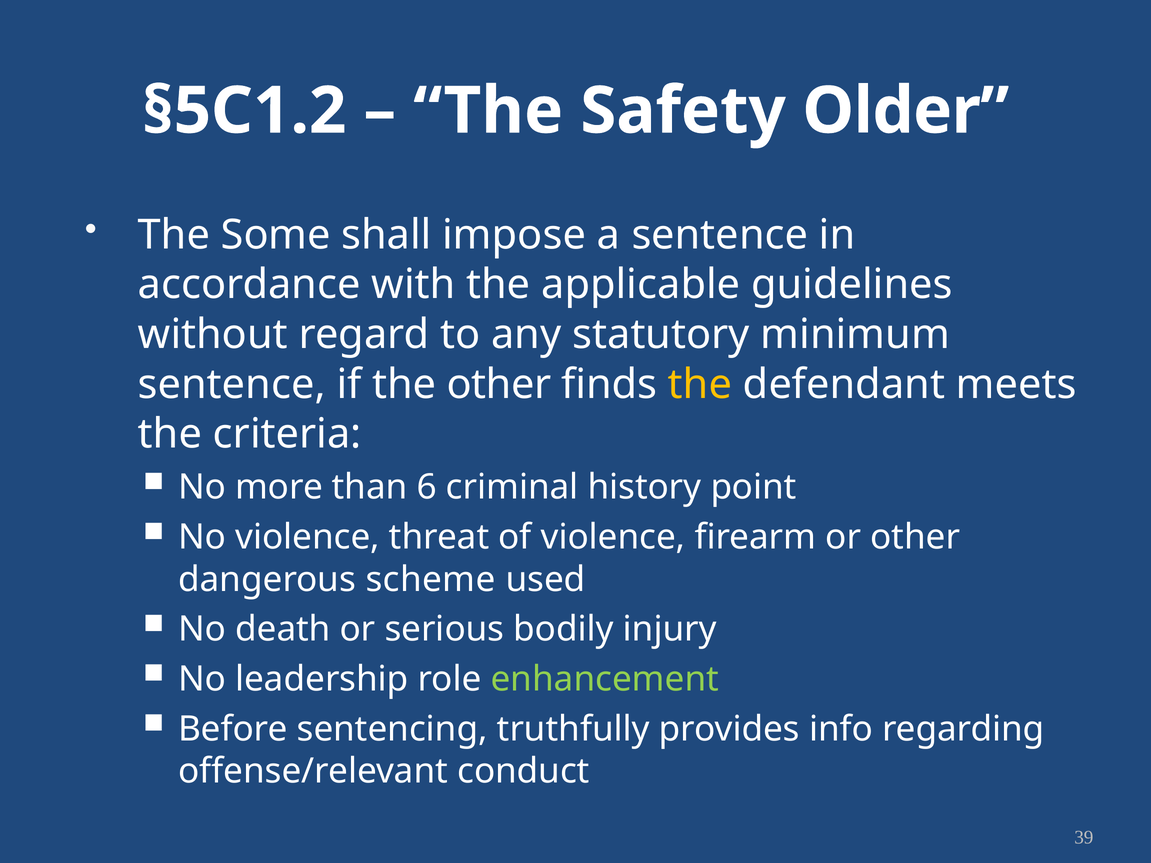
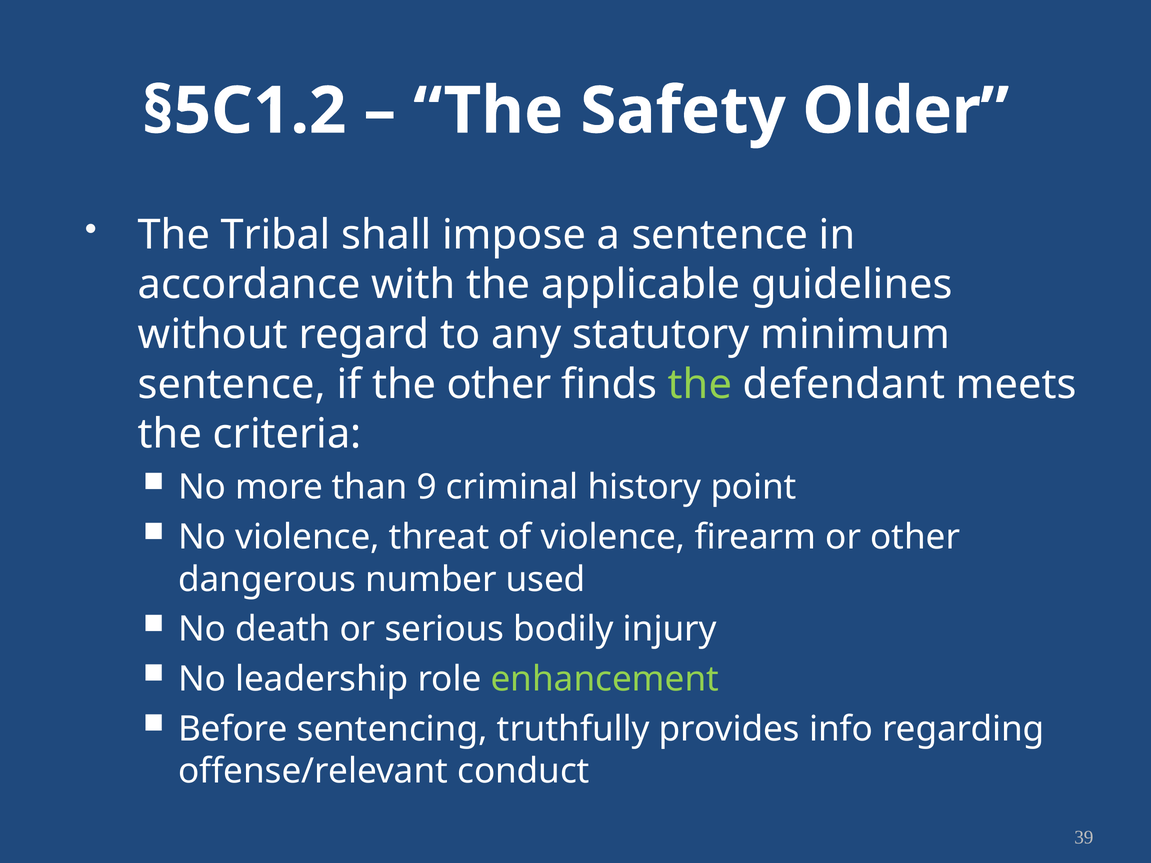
Some: Some -> Tribal (276, 235)
the colour: yellow -> light green (700, 384)
6: 6 -> 9 (427, 488)
scheme: scheme -> number (431, 580)
